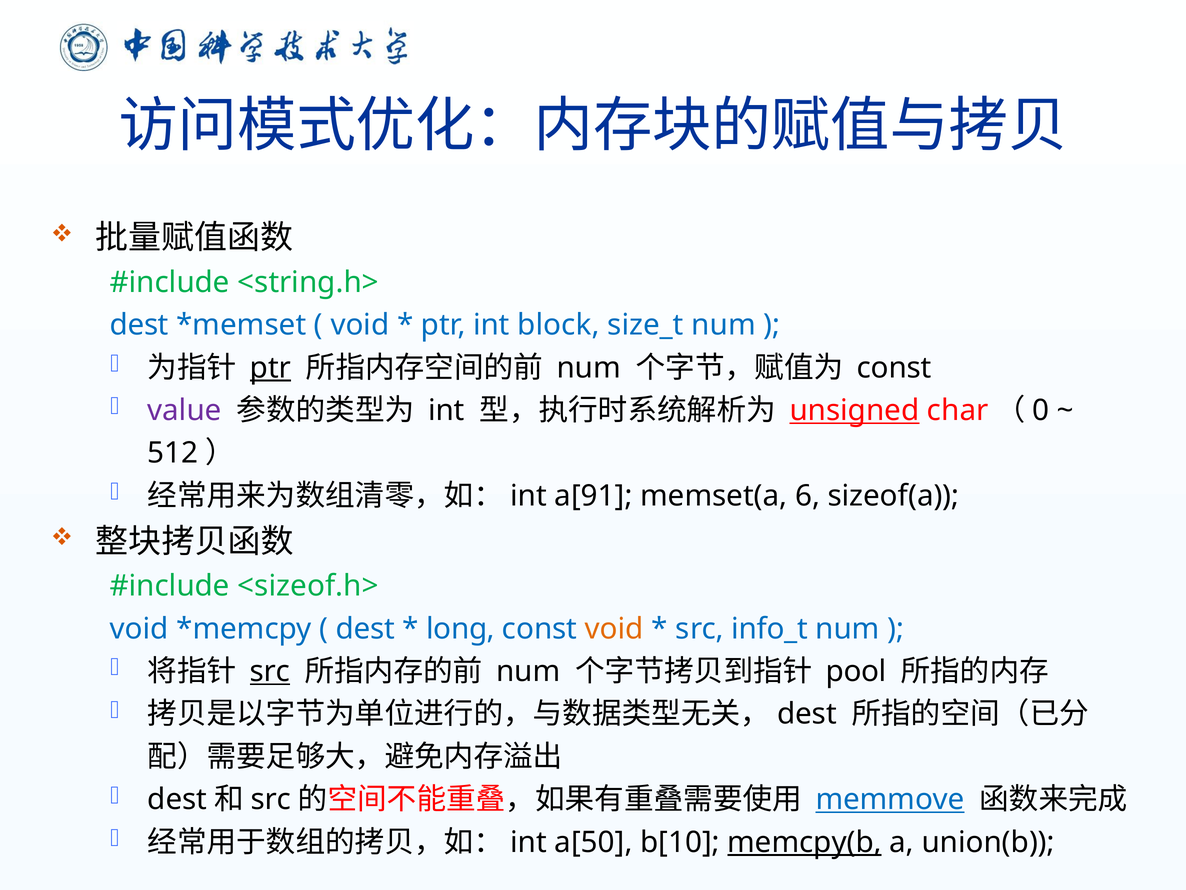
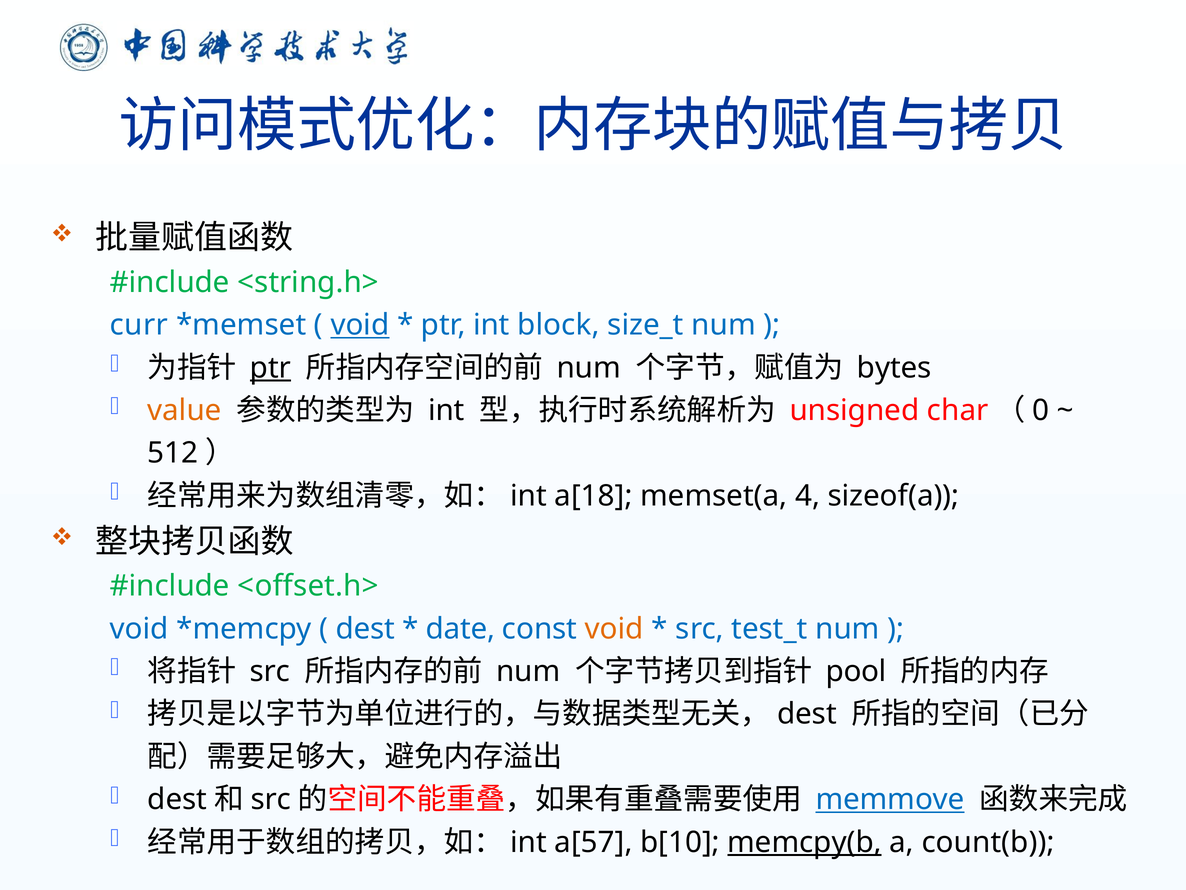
dest: dest -> curr (139, 325)
void underline: none -> present (360, 325)
const: const -> bytes (894, 368)
value colour: purple -> orange (184, 410)
unsigned underline: present -> none (854, 410)
a[91: a[91 -> a[18 (594, 496)
6: 6 -> 4 (807, 496)
<sizeof.h>: <sizeof.h> -> <offset.h> (308, 586)
long: long -> date (460, 628)
info_t: info_t -> test_t (769, 628)
src underline: present -> none (270, 671)
a[50: a[50 -> a[57 (594, 842)
union(b: union(b -> count(b (988, 842)
